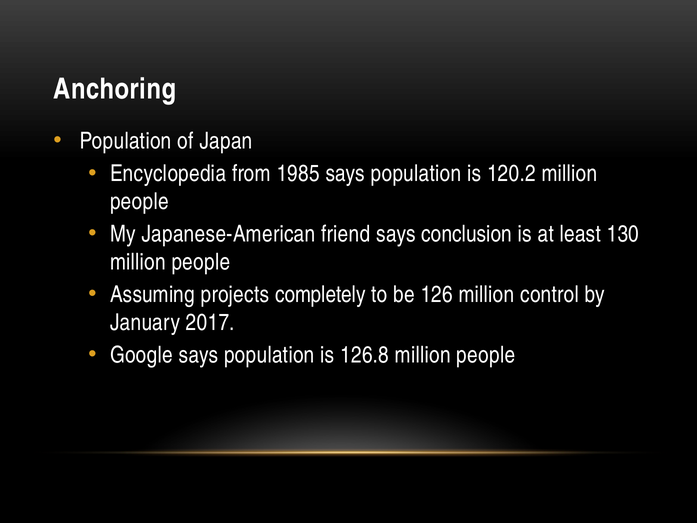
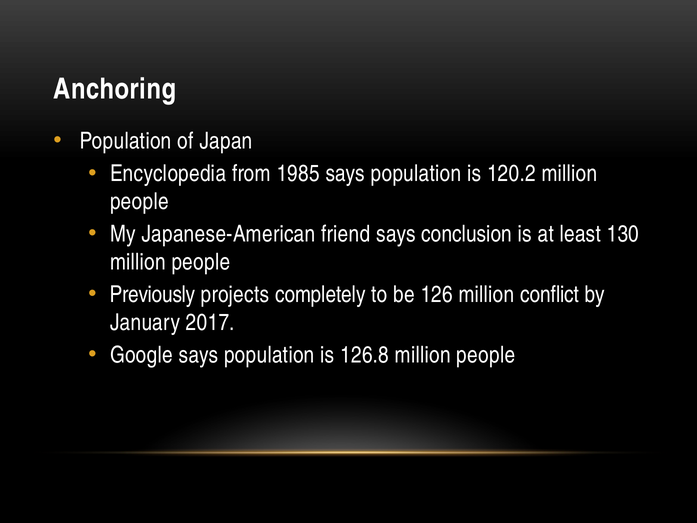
Assuming: Assuming -> Previously (153, 294)
control: control -> conflict (550, 294)
